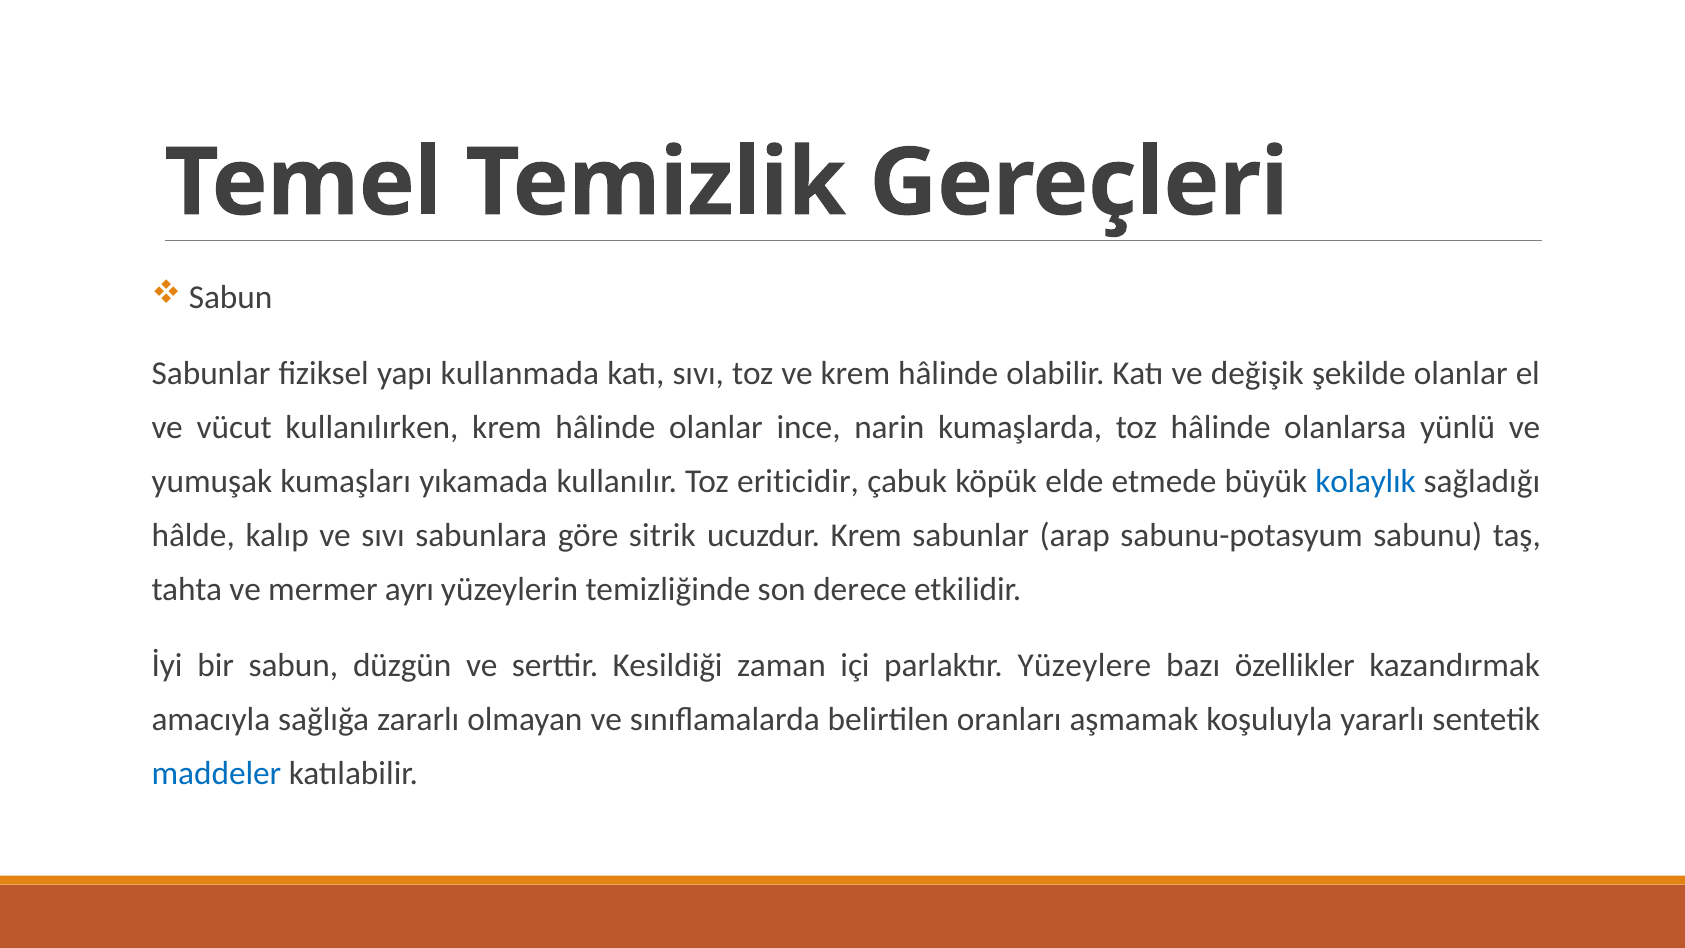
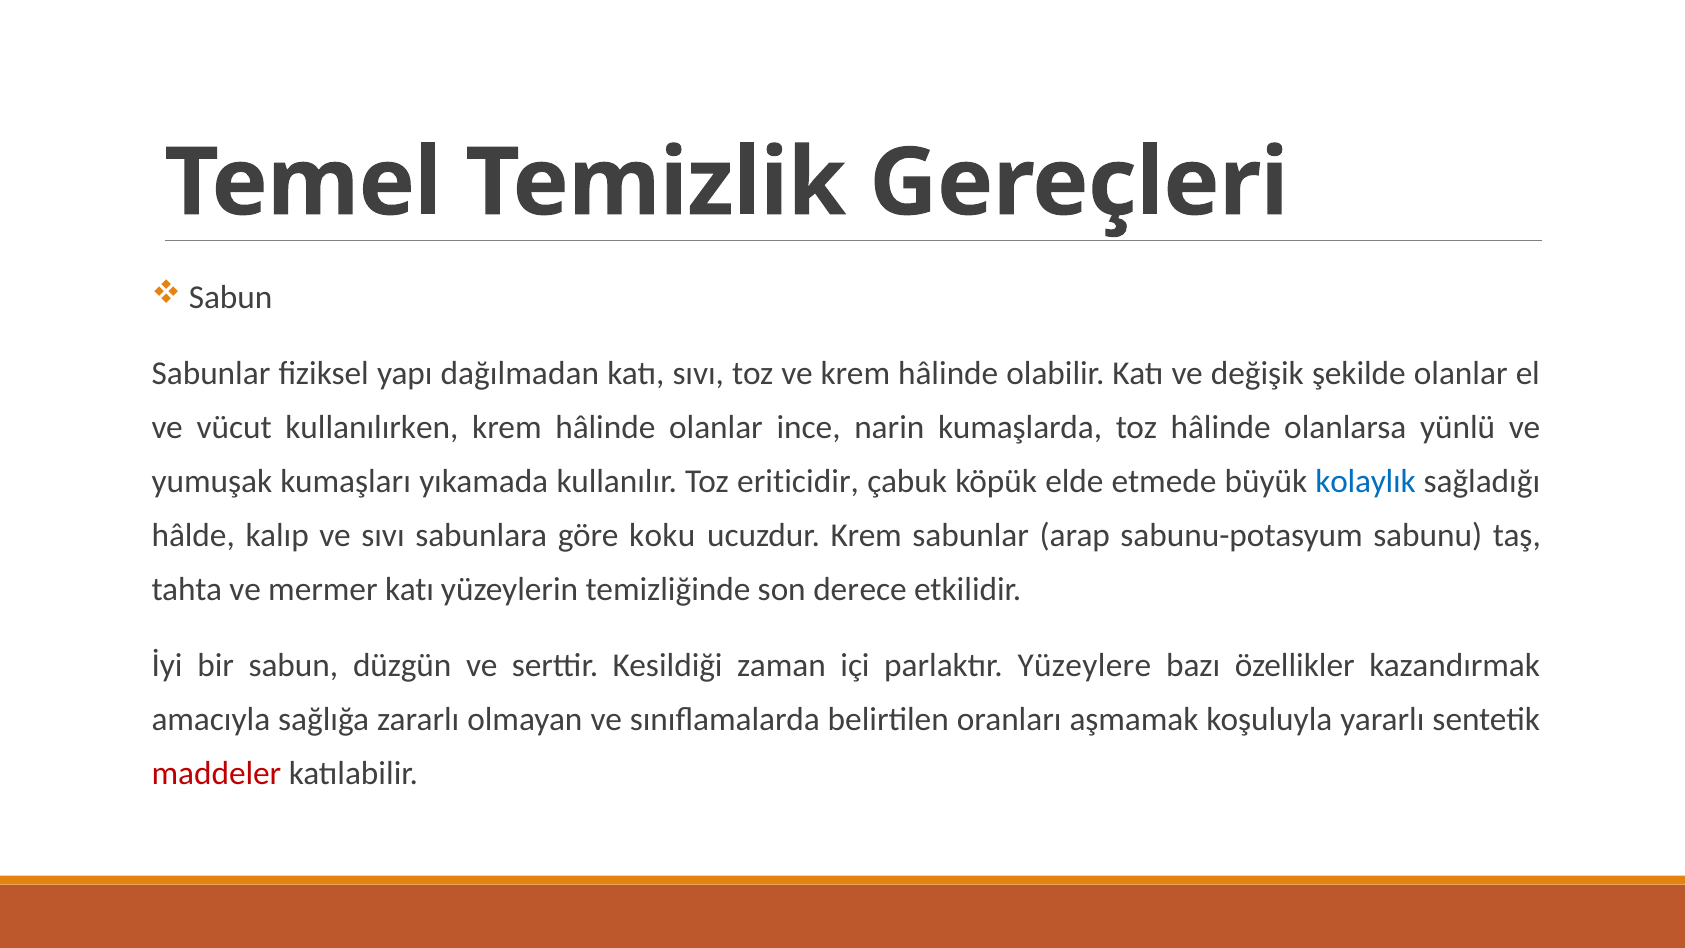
kullanmada: kullanmada -> dağılmadan (520, 374)
sitrik: sitrik -> koku (662, 536)
mermer ayrı: ayrı -> katı (409, 590)
maddeler colour: blue -> red (216, 774)
